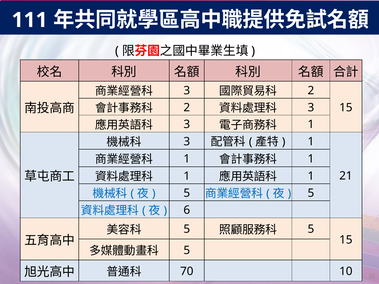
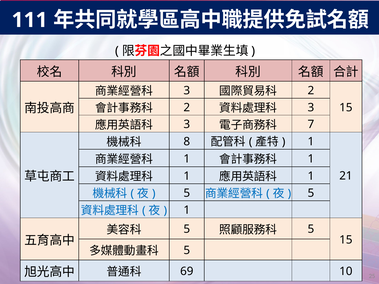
1: 1 -> 7 (311, 125)
3: 3 -> 8 (187, 142)
6: 6 -> 1 (187, 210)
70: 70 -> 69 (187, 272)
